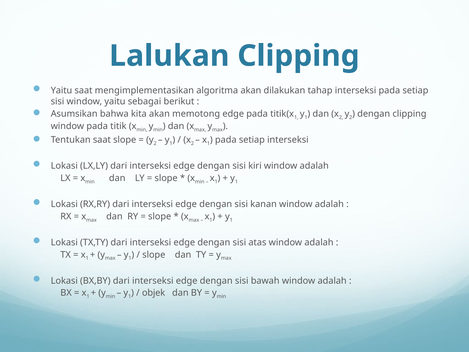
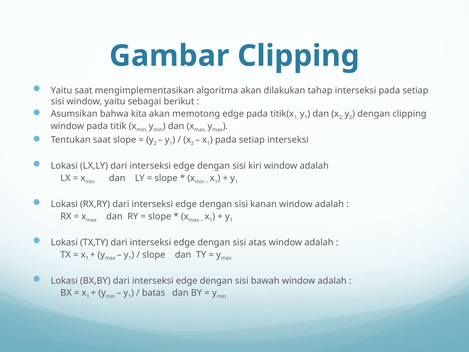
Lalukan: Lalukan -> Gambar (169, 56)
objek: objek -> batas (154, 293)
